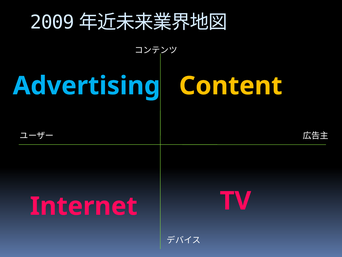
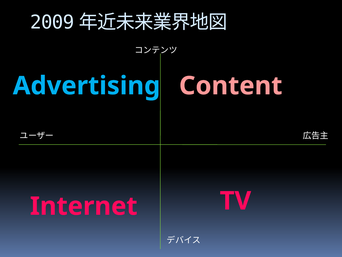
Content colour: yellow -> pink (231, 86)
